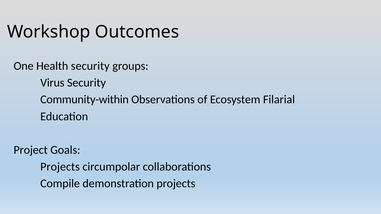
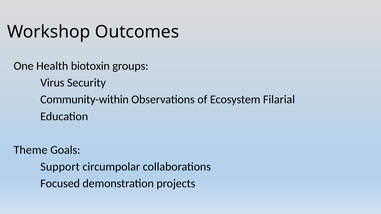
Health security: security -> biotoxin (90, 66)
Project: Project -> Theme (31, 150)
Projects: Projects -> Support (60, 167)
Compile: Compile -> Focused (60, 184)
